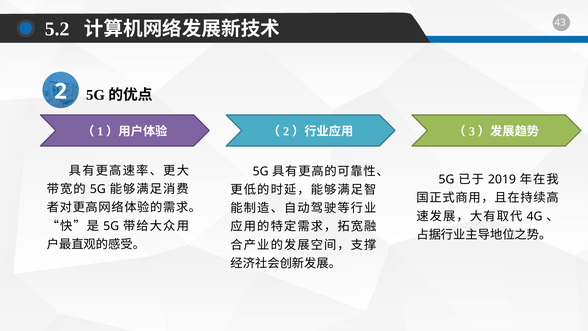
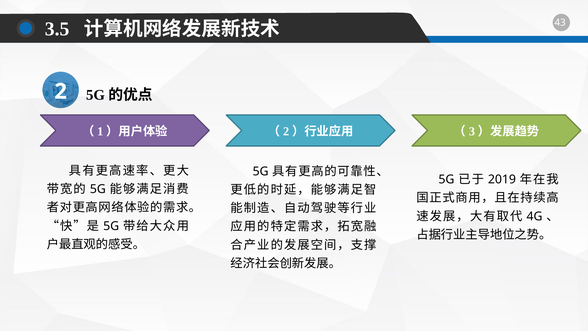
5.2: 5.2 -> 3.5 (57, 29)
